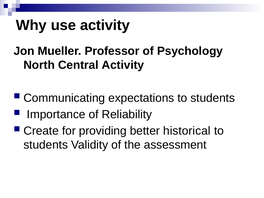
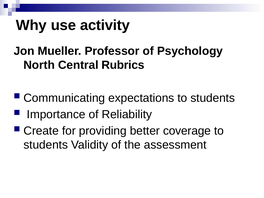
Central Activity: Activity -> Rubrics (123, 65)
historical: historical -> coverage (187, 131)
